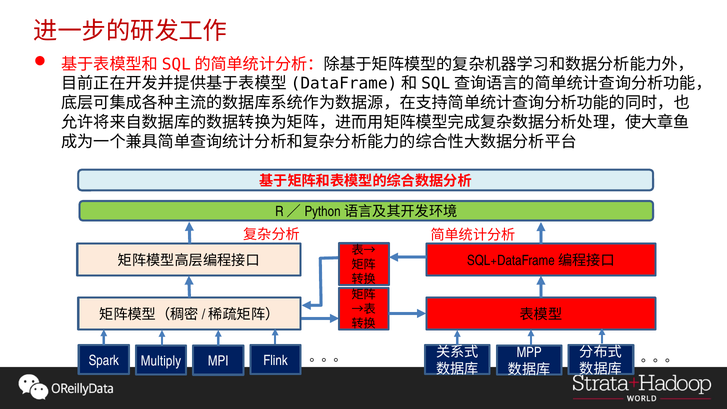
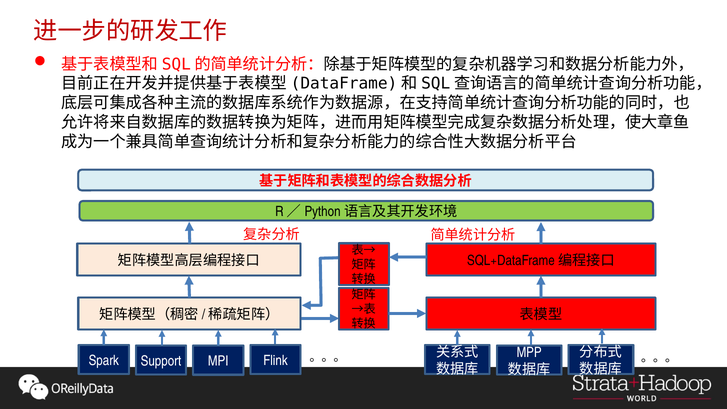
Multiply: Multiply -> Support (161, 361)
